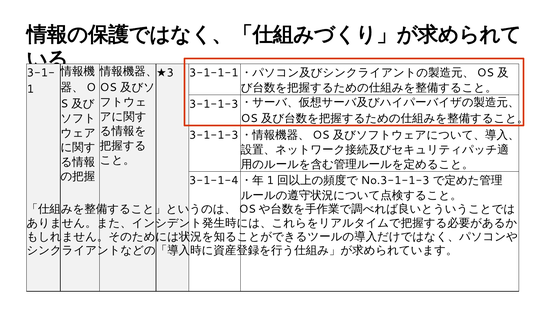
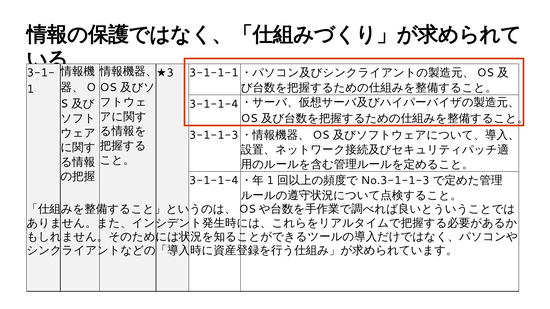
3-1-1-3: 3-1-1-3 -> 3-1-1-4 (214, 104)
